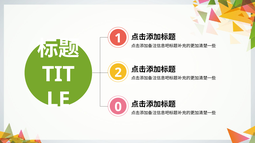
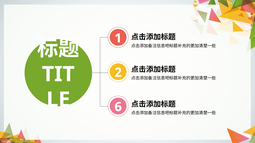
0: 0 -> 6 (118, 107)
